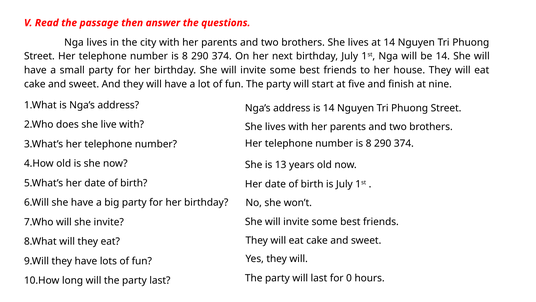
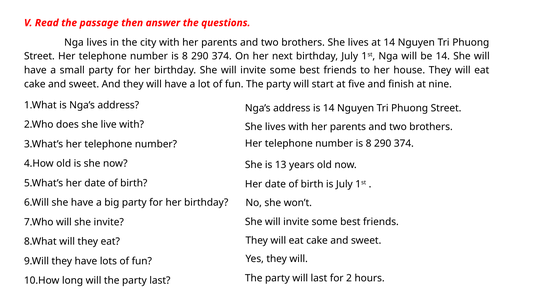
0: 0 -> 2 (349, 278)
